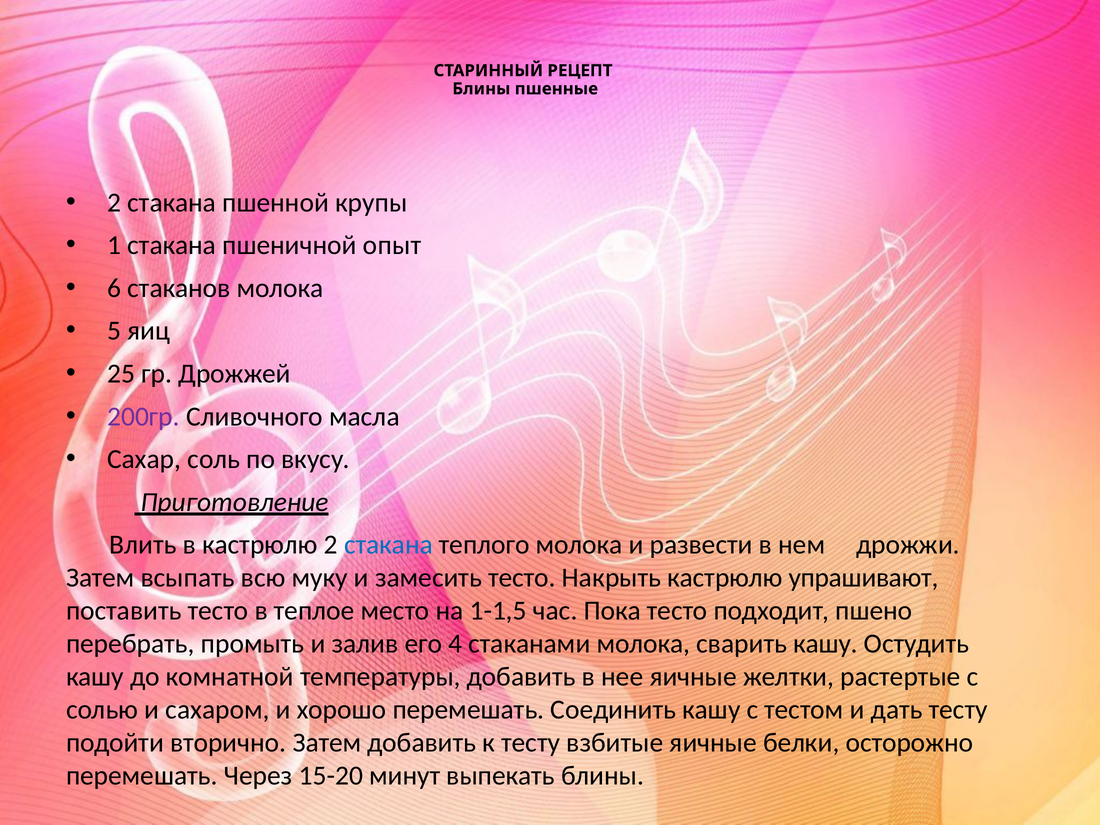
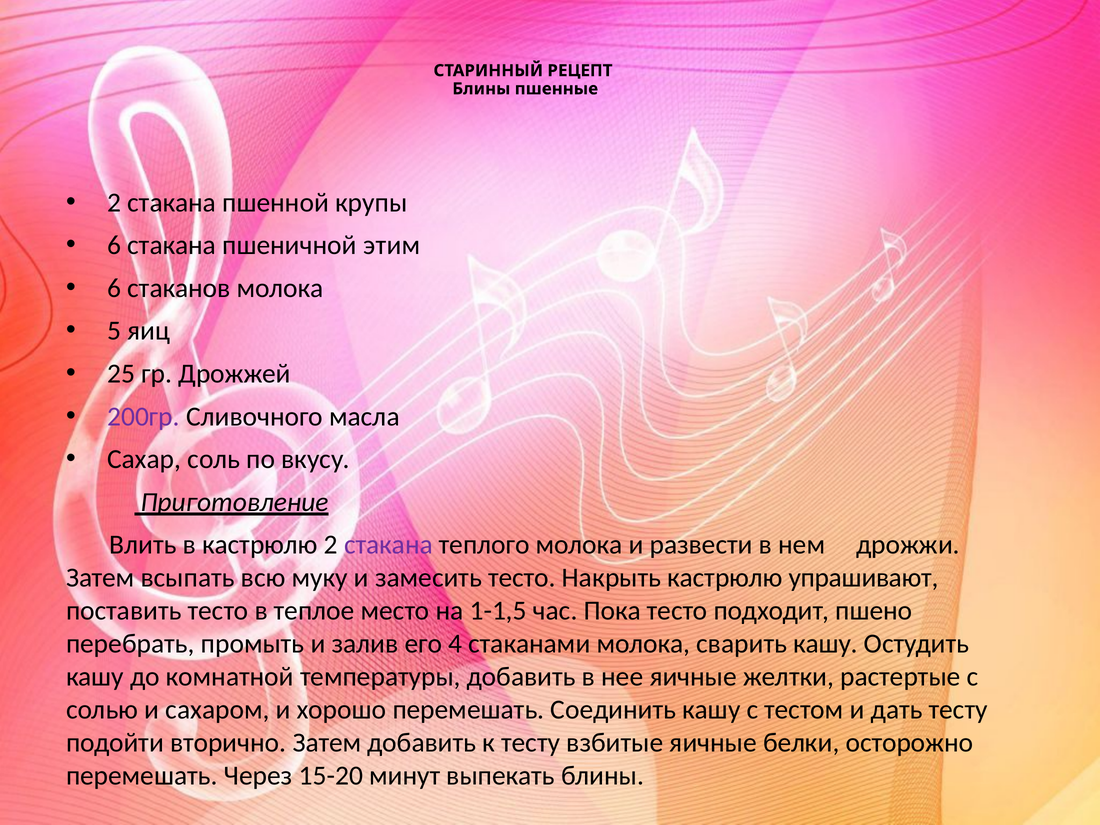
1: 1 -> 6 (114, 245)
опыт: опыт -> этим (392, 245)
стакана colour: blue -> purple (388, 545)
